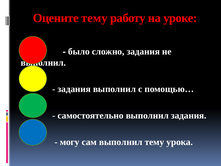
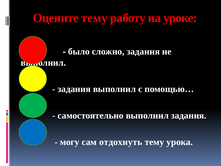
сам выполнил: выполнил -> отдохнуть (121, 142)
